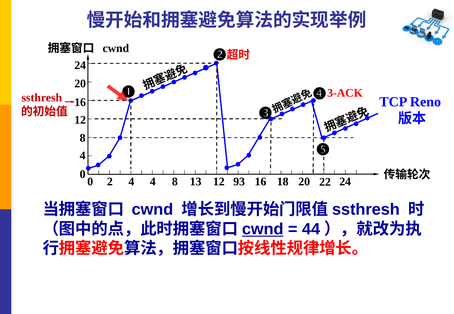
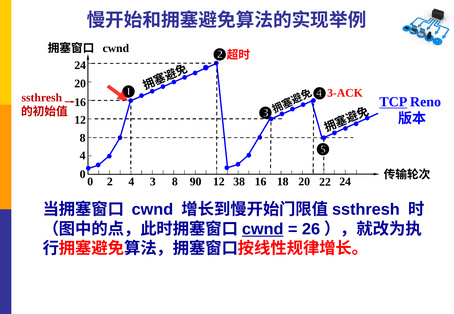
TCP underline: none -> present (393, 102)
4 4: 4 -> 3 (153, 182)
13: 13 -> 90 (196, 182)
93: 93 -> 38 (239, 182)
44: 44 -> 26 (311, 229)
